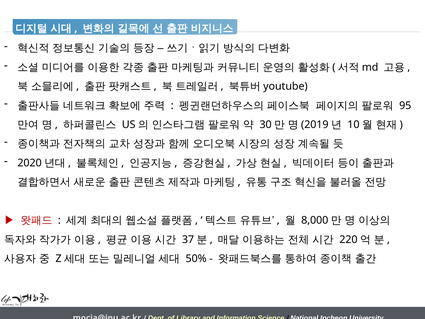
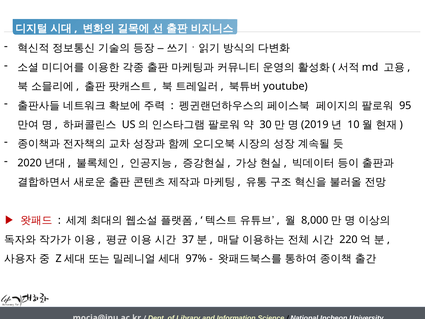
50%: 50% -> 97% (196, 258)
